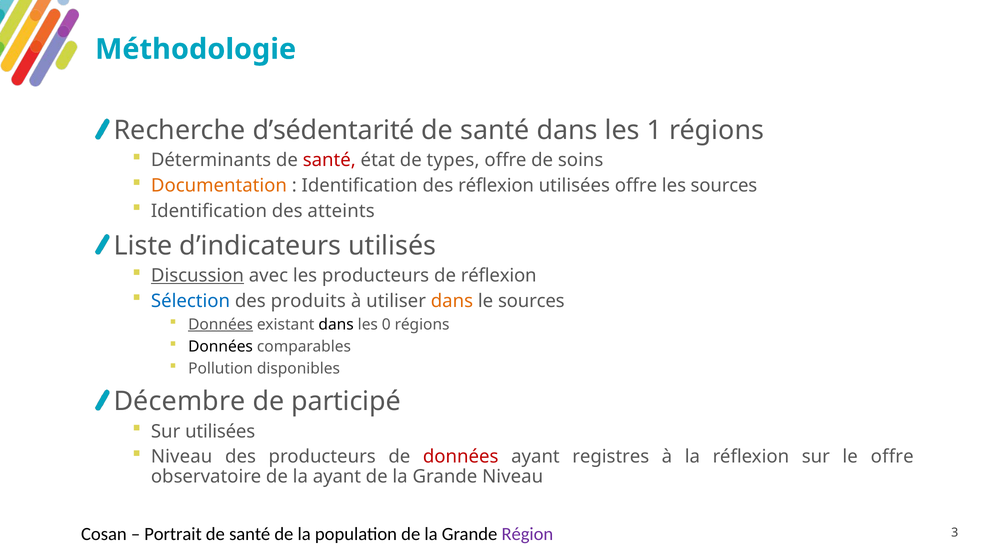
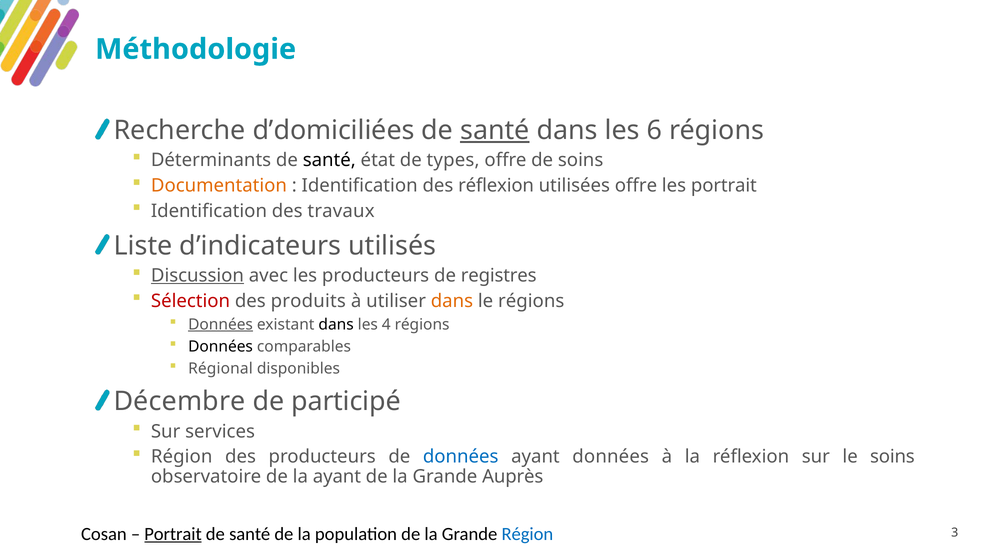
d’sédentarité: d’sédentarité -> d’domiciliées (334, 130)
santé underline: none -> present (495, 130)
1: 1 -> 6 (654, 130)
santé colour: red -> black (329, 160)
les sources: sources -> portrait (724, 185)
atteints: atteints -> travaux (341, 211)
de réflexion: réflexion -> registres (499, 275)
Sélection colour: blue -> red (191, 301)
le sources: sources -> régions (531, 301)
0: 0 -> 4 (386, 324)
Pollution: Pollution -> Régional (220, 368)
Sur utilisées: utilisées -> services (220, 431)
Niveau: Niveau -> Région (182, 456)
données colour: red -> blue (461, 456)
ayant registres: registres -> données (611, 456)
le offre: offre -> soins (892, 456)
Grande Niveau: Niveau -> Auprès (513, 476)
Portrait underline: none -> present (173, 534)
Région colour: purple -> blue (527, 534)
